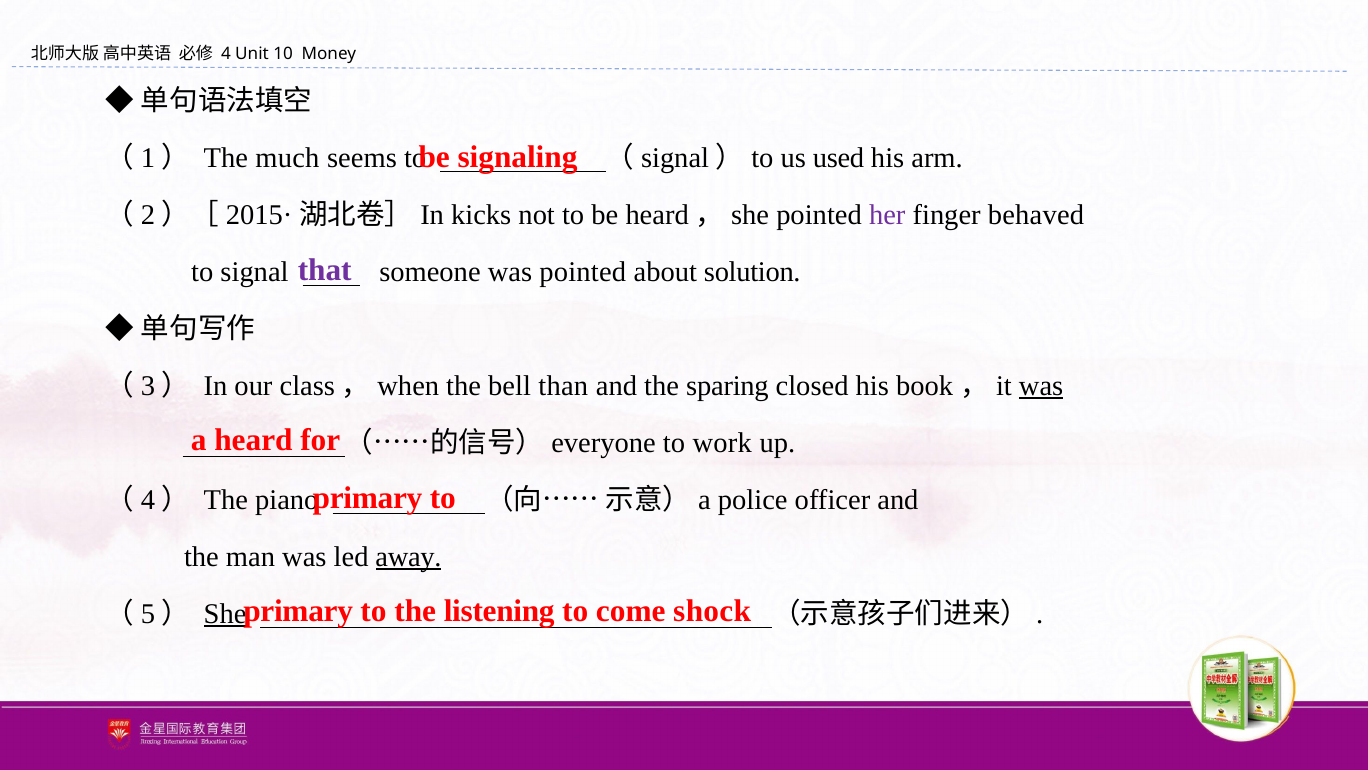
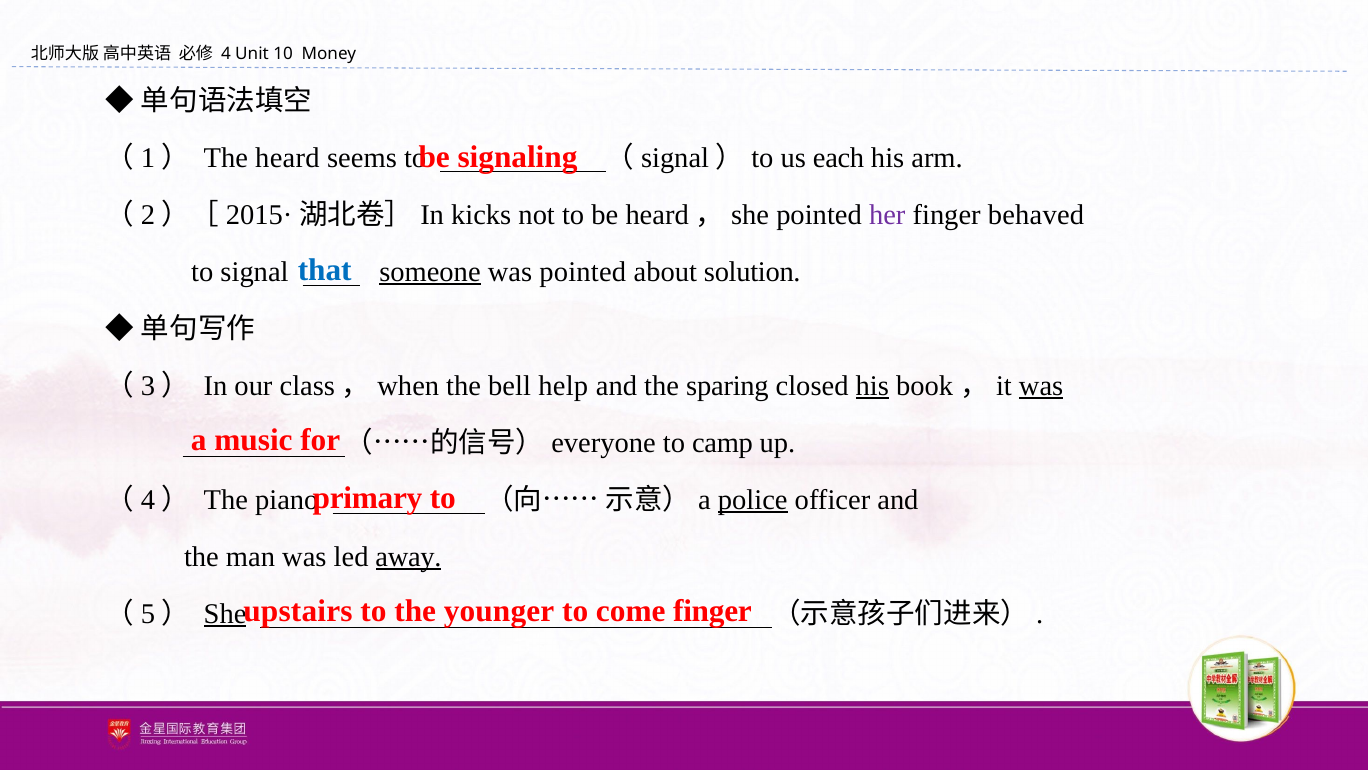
much: much -> heard (287, 158)
used: used -> each (839, 158)
that colour: purple -> blue (325, 270)
someone underline: none -> present (430, 272)
than: than -> help (563, 386)
his underline: none -> present (872, 386)
heard: heard -> music (253, 440)
work: work -> camp (723, 443)
police underline: none -> present (753, 500)
primary: primary -> upstairs (298, 610)
listening: listening -> younger (499, 610)
come shock: shock -> finger (712, 610)
